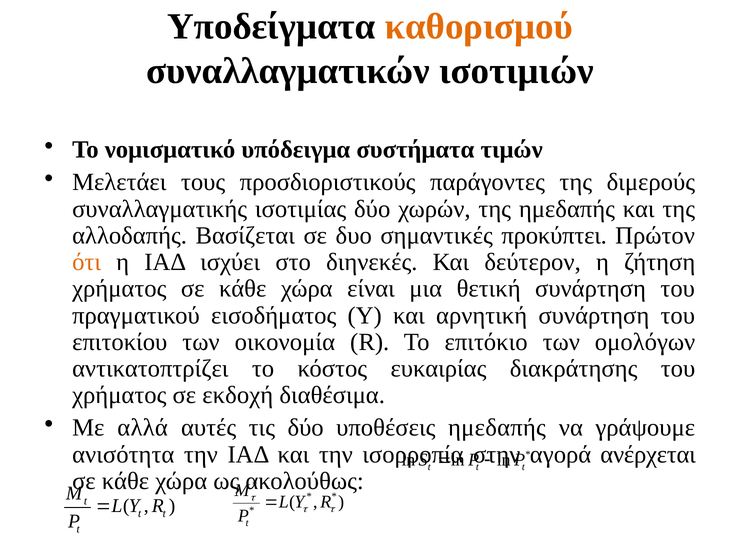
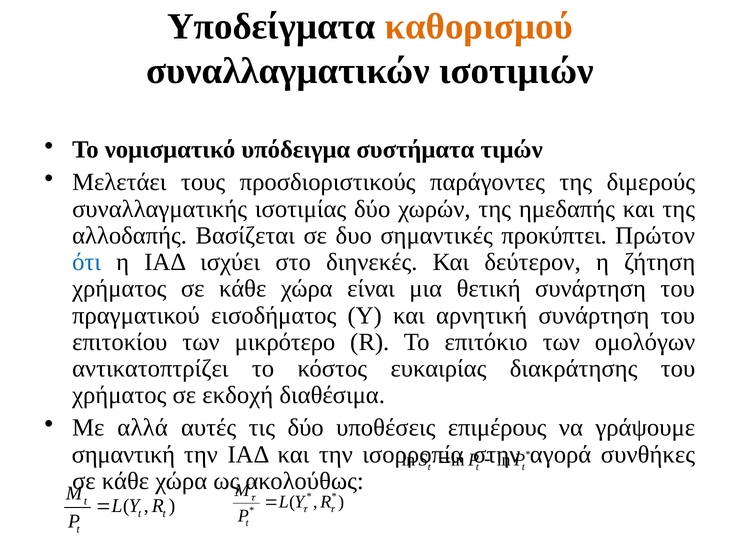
ότι colour: orange -> blue (87, 262)
οικονομία: οικονομία -> μικρότερο (285, 342)
υποθέσεις ημεδαπής: ημεδαπής -> επιμέρους (497, 428)
ανισότητα: ανισότητα -> σημαντική (123, 454)
ανέρχεται: ανέρχεται -> συνθήκες (648, 454)
